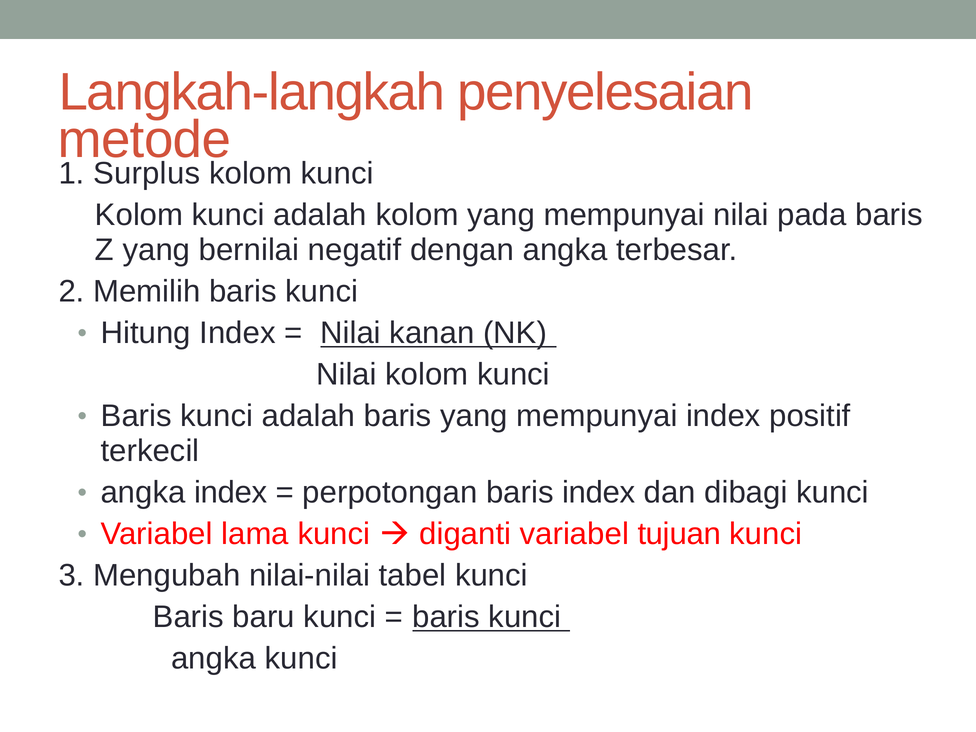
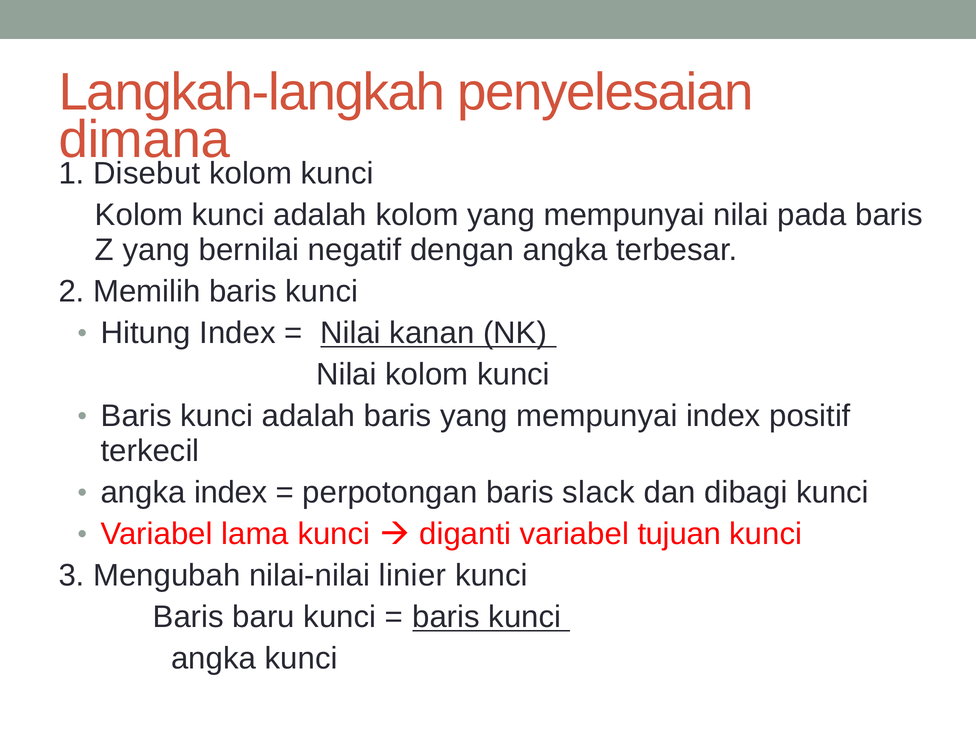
metode: metode -> dimana (144, 140)
Surplus: Surplus -> Disebut (147, 174)
baris index: index -> slack (599, 493)
tabel: tabel -> linier (412, 576)
